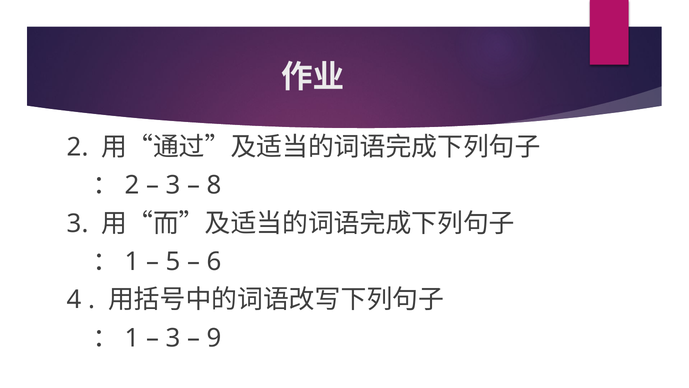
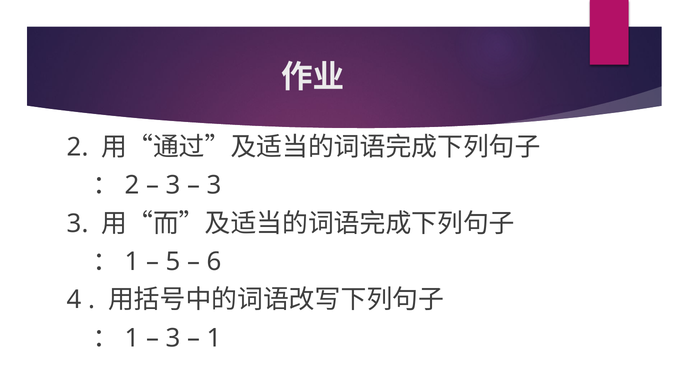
8: 8 -> 3 (214, 185)
9: 9 -> 1 (214, 338)
